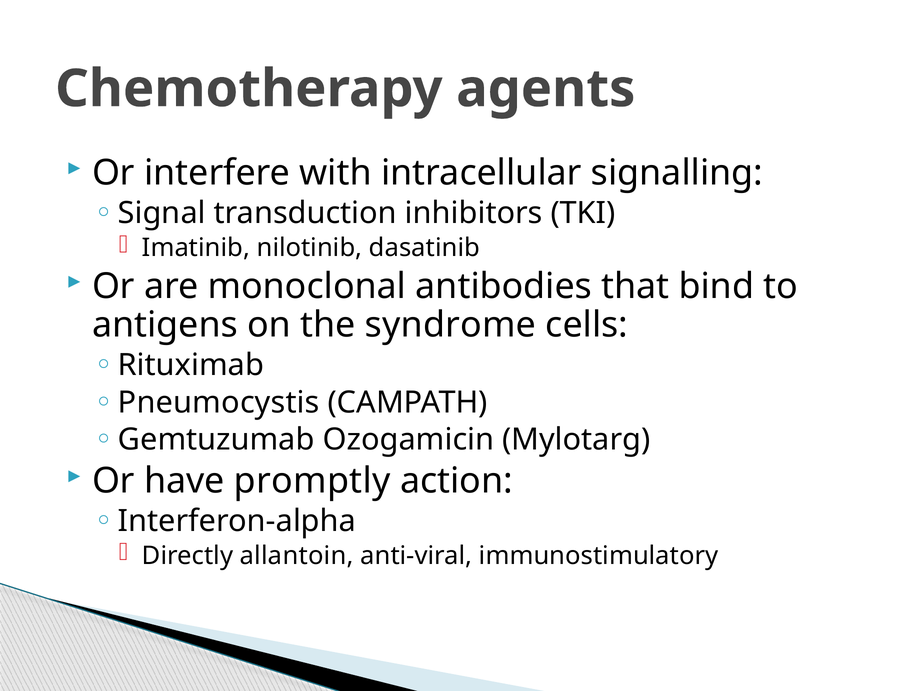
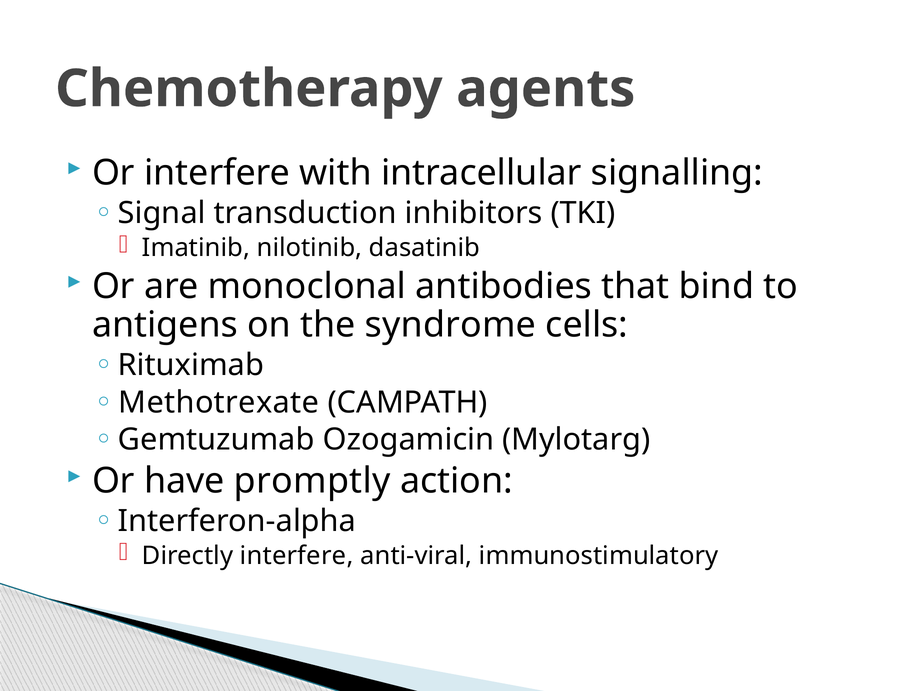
Pneumocystis: Pneumocystis -> Methotrexate (219, 403)
Directly allantoin: allantoin -> interfere (297, 556)
